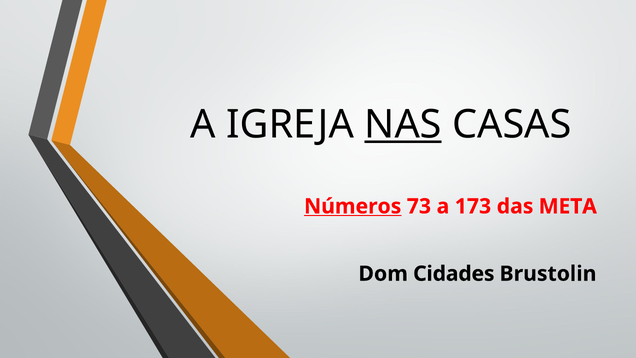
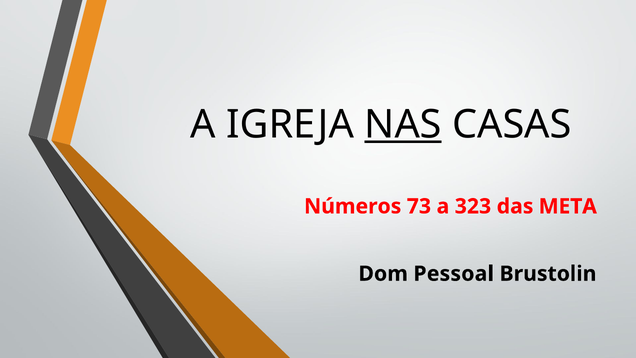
Números underline: present -> none (353, 206)
173: 173 -> 323 (473, 206)
Cidades: Cidades -> Pessoal (454, 274)
